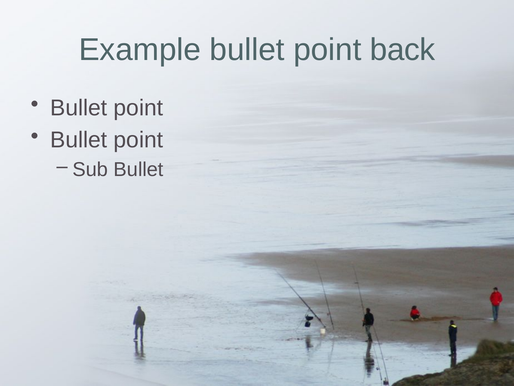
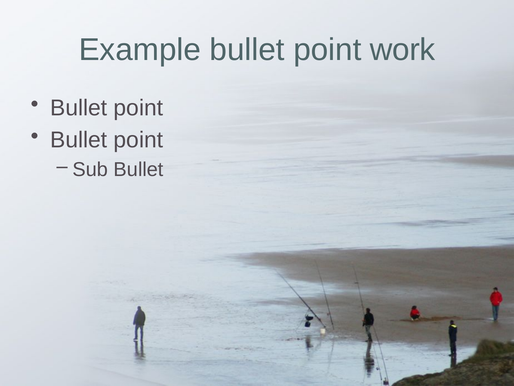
back: back -> work (403, 50)
